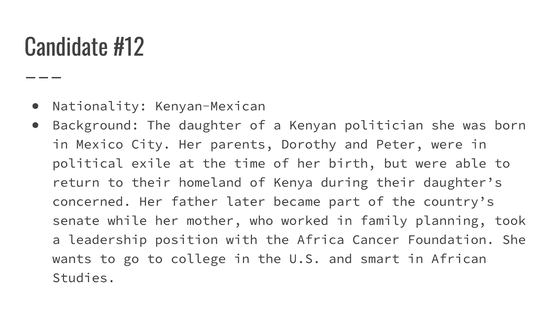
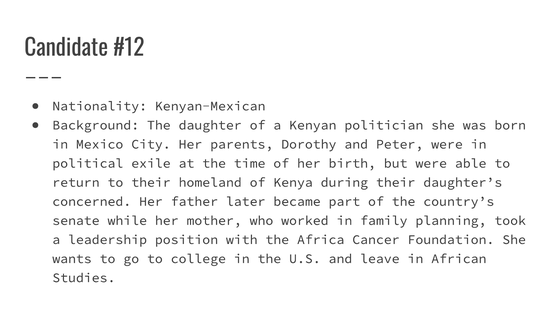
smart: smart -> leave (380, 259)
